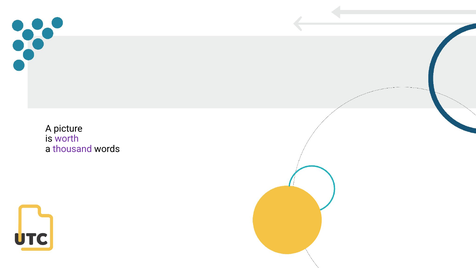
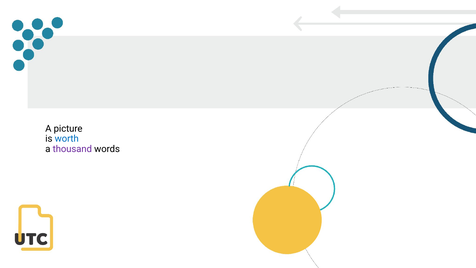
worth colour: purple -> blue (67, 139)
